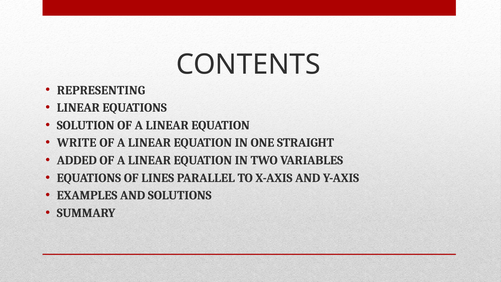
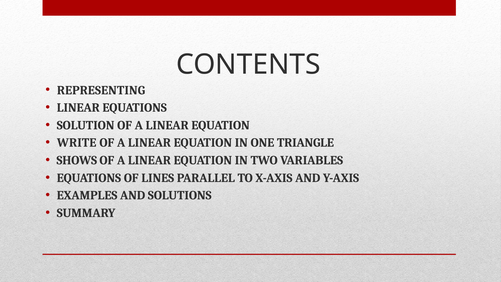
STRAIGHT: STRAIGHT -> TRIANGLE (306, 143)
ADDED: ADDED -> SHOWS (77, 160)
